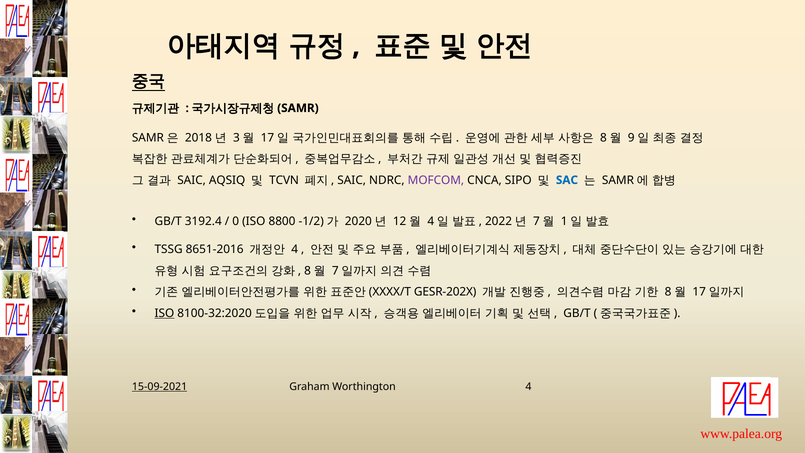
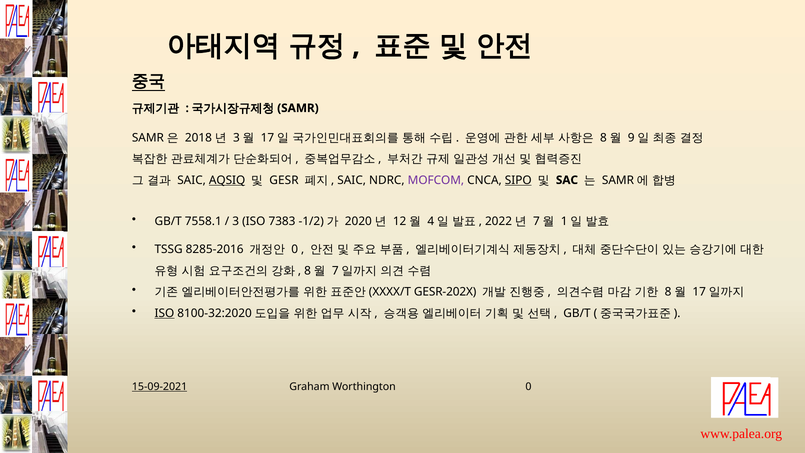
AQSIQ underline: none -> present (227, 180)
TCVN: TCVN -> GESR (284, 180)
SIPO underline: none -> present (518, 180)
SAC colour: blue -> black (567, 180)
3192.4: 3192.4 -> 7558.1 (203, 221)
0: 0 -> 3 (236, 221)
8800: 8800 -> 7383 (282, 221)
8651-2016: 8651-2016 -> 8285-2016 (215, 249)
4: 4 -> 0 (295, 249)
Worthington 4: 4 -> 0 (528, 387)
